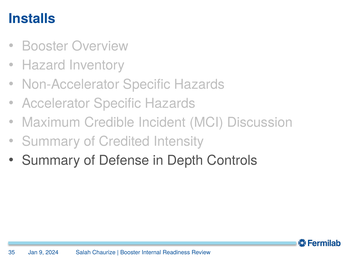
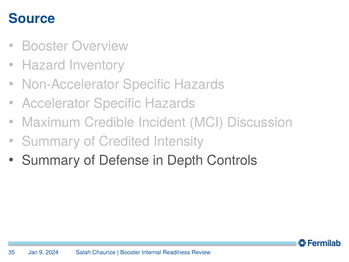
Installs: Installs -> Source (32, 19)
